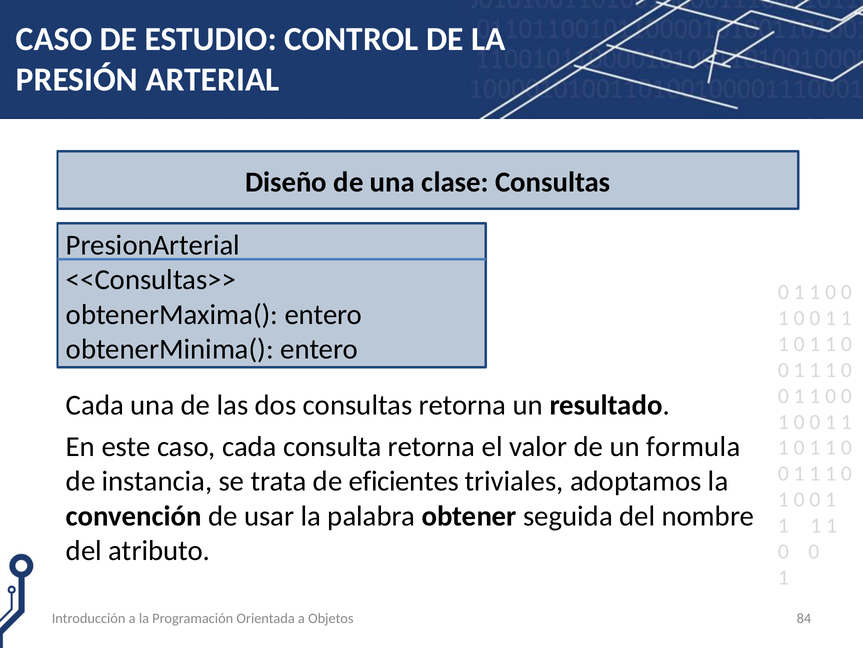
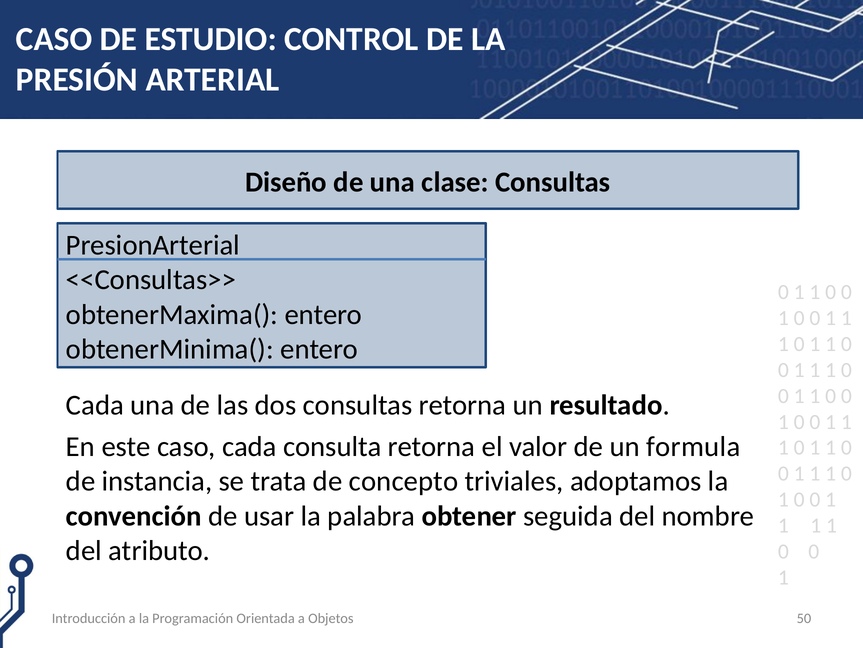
eficientes: eficientes -> concepto (404, 481)
84: 84 -> 50 (804, 618)
